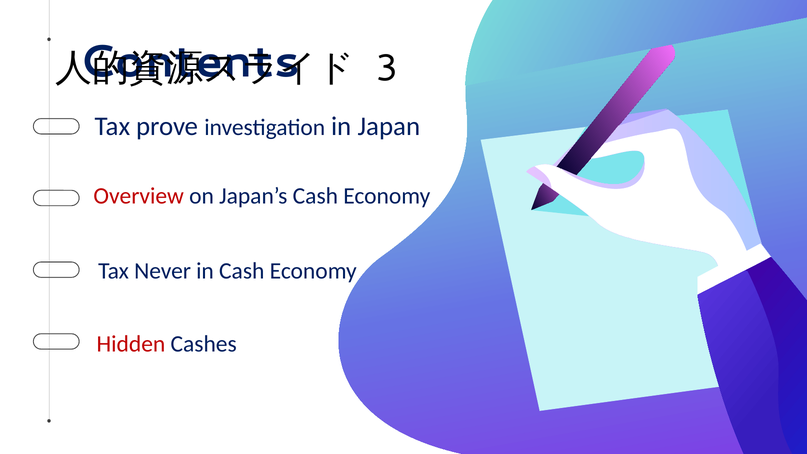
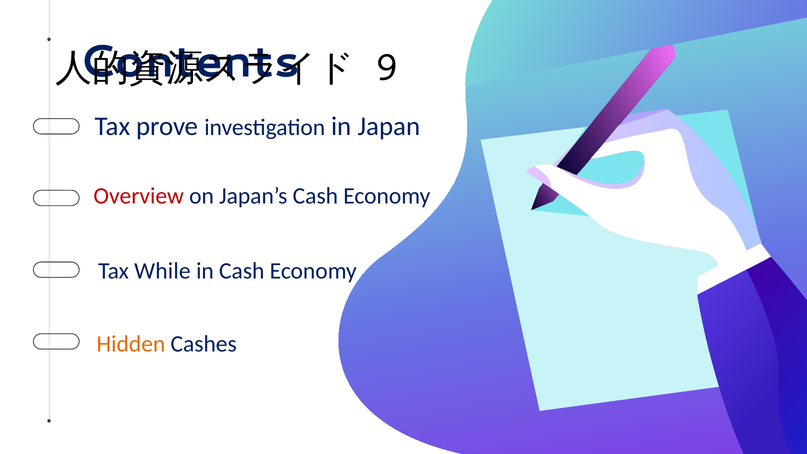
3: 3 -> 9 (387, 68)
Never: Never -> While (162, 271)
Hidden colour: red -> orange (131, 344)
